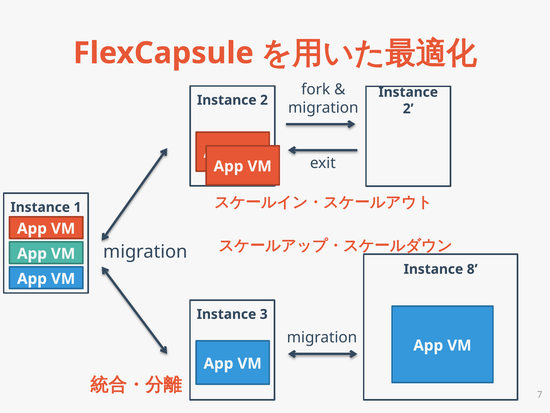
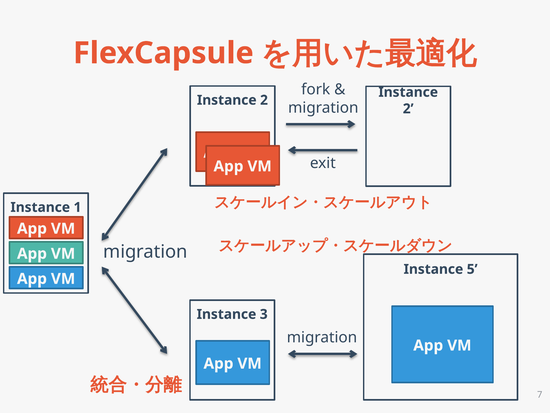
8: 8 -> 5 (472, 269)
